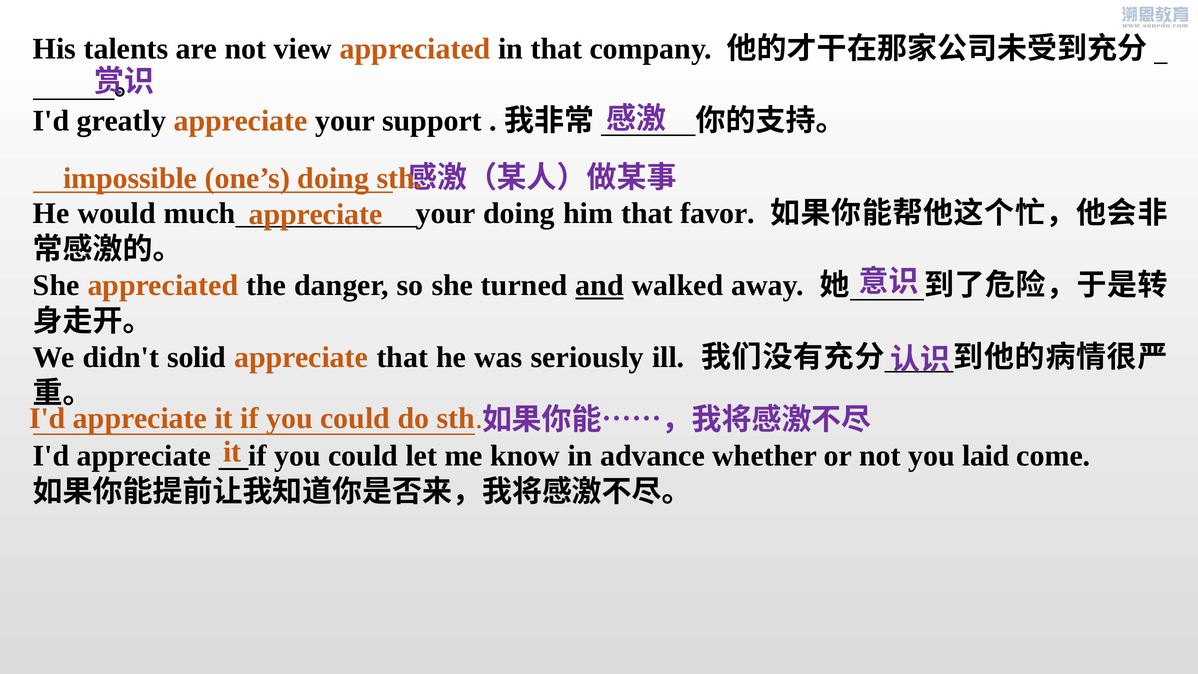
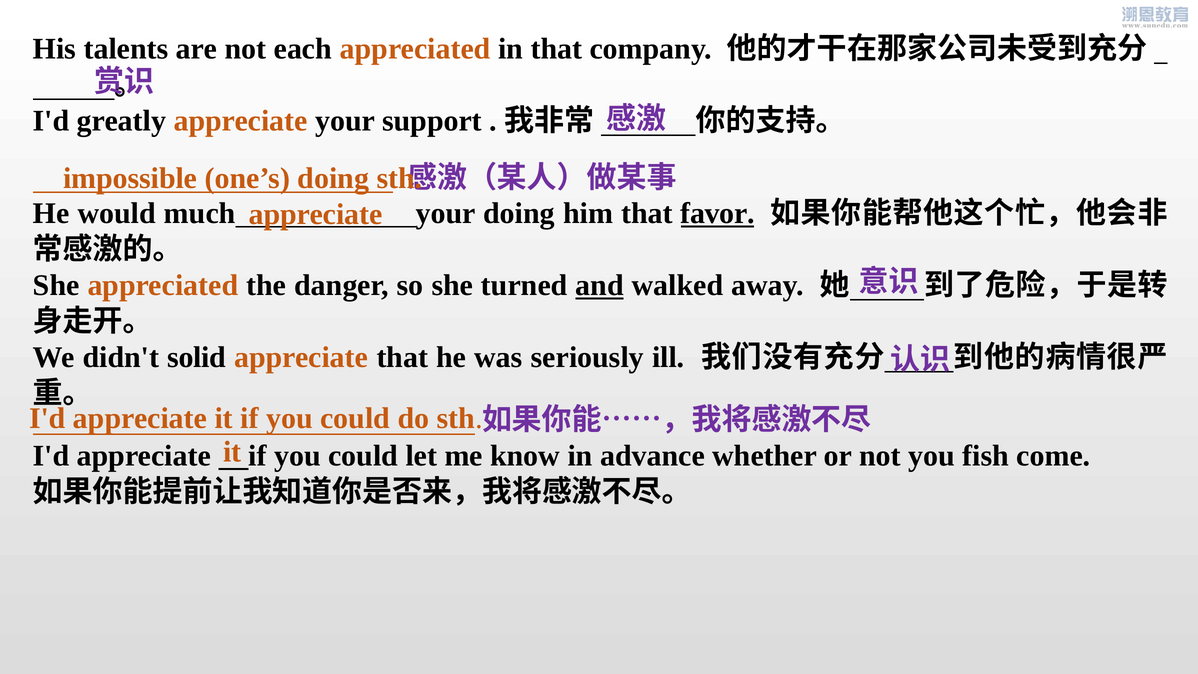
view: view -> each (303, 49)
favor underline: none -> present (718, 214)
laid: laid -> fish (986, 456)
